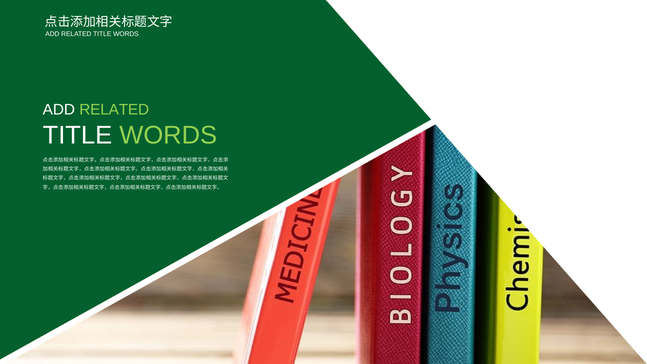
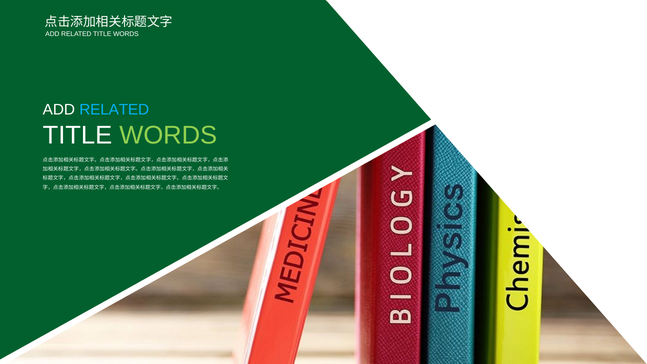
RELATED colour: light green -> light blue (114, 110)
